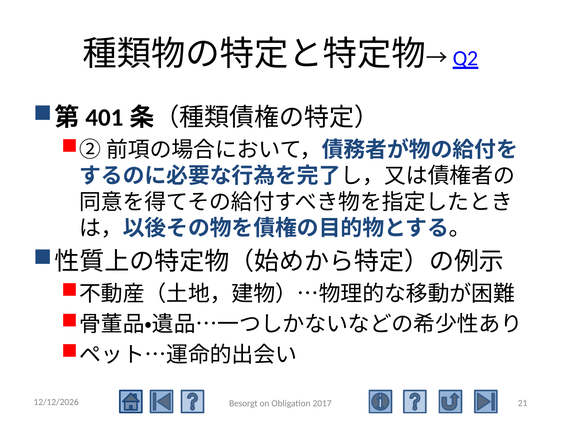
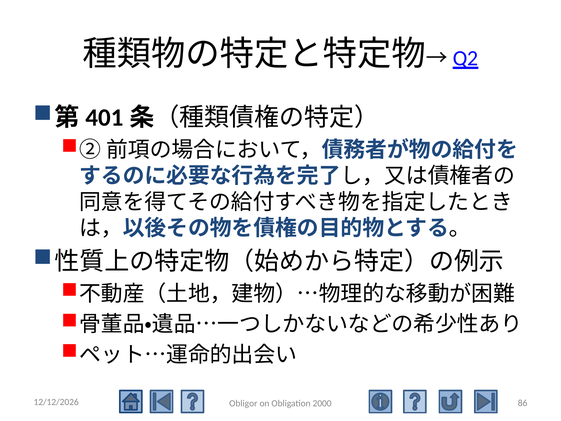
21: 21 -> 86 (523, 403)
Besorgt: Besorgt -> Obligor (243, 403)
2017: 2017 -> 2000 (322, 403)
